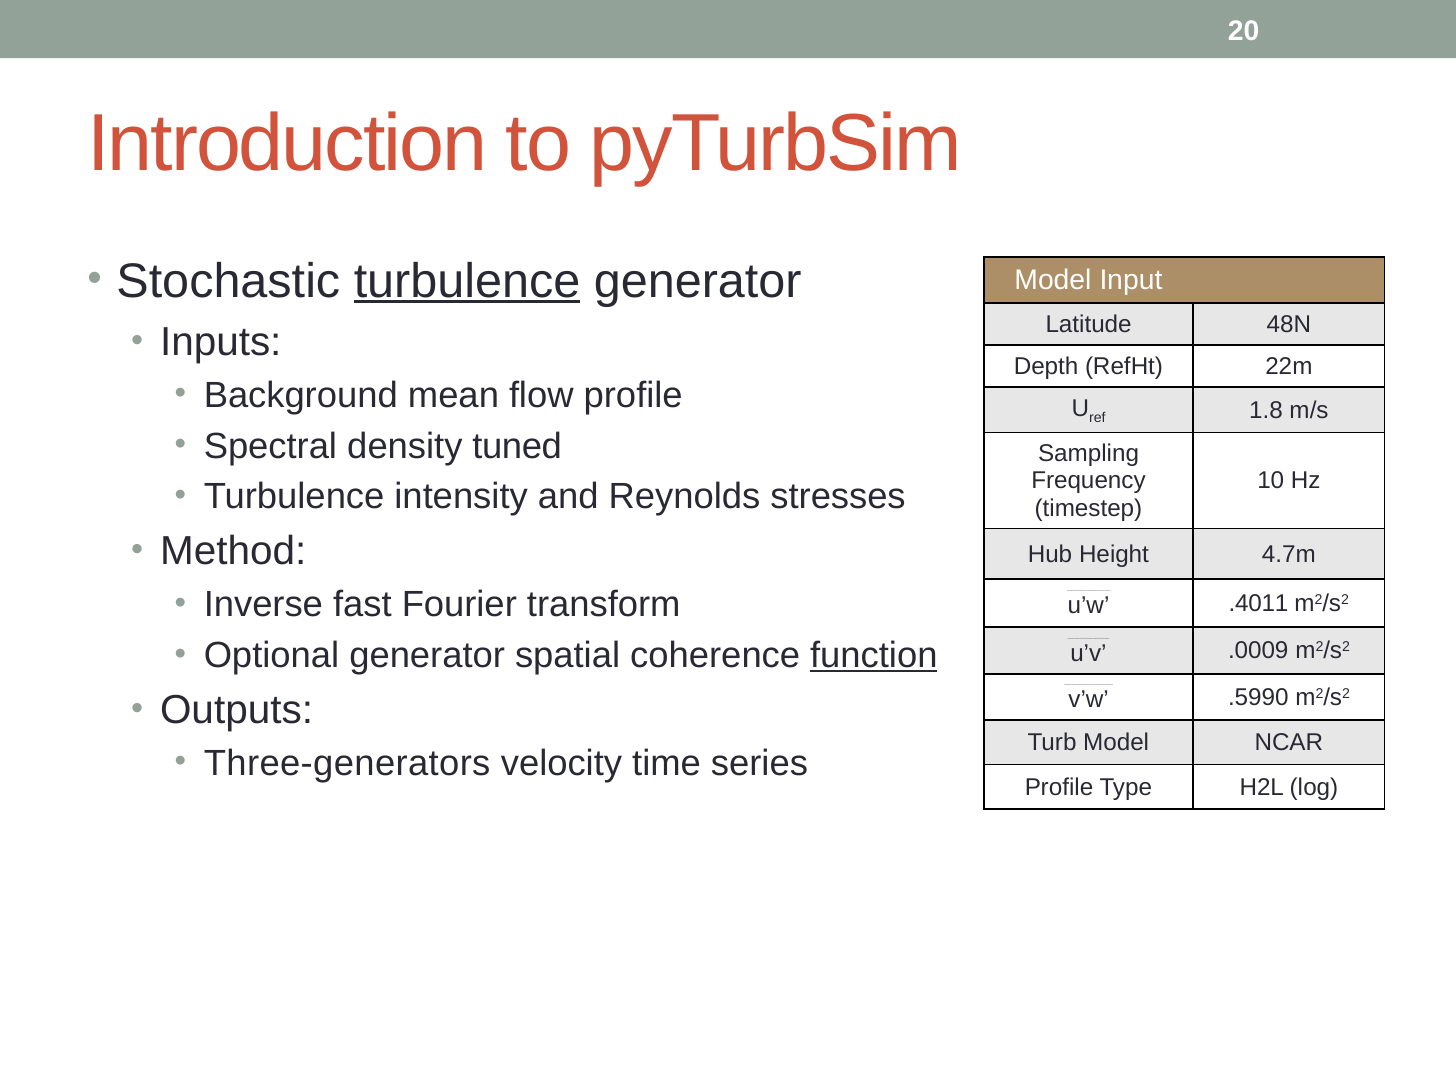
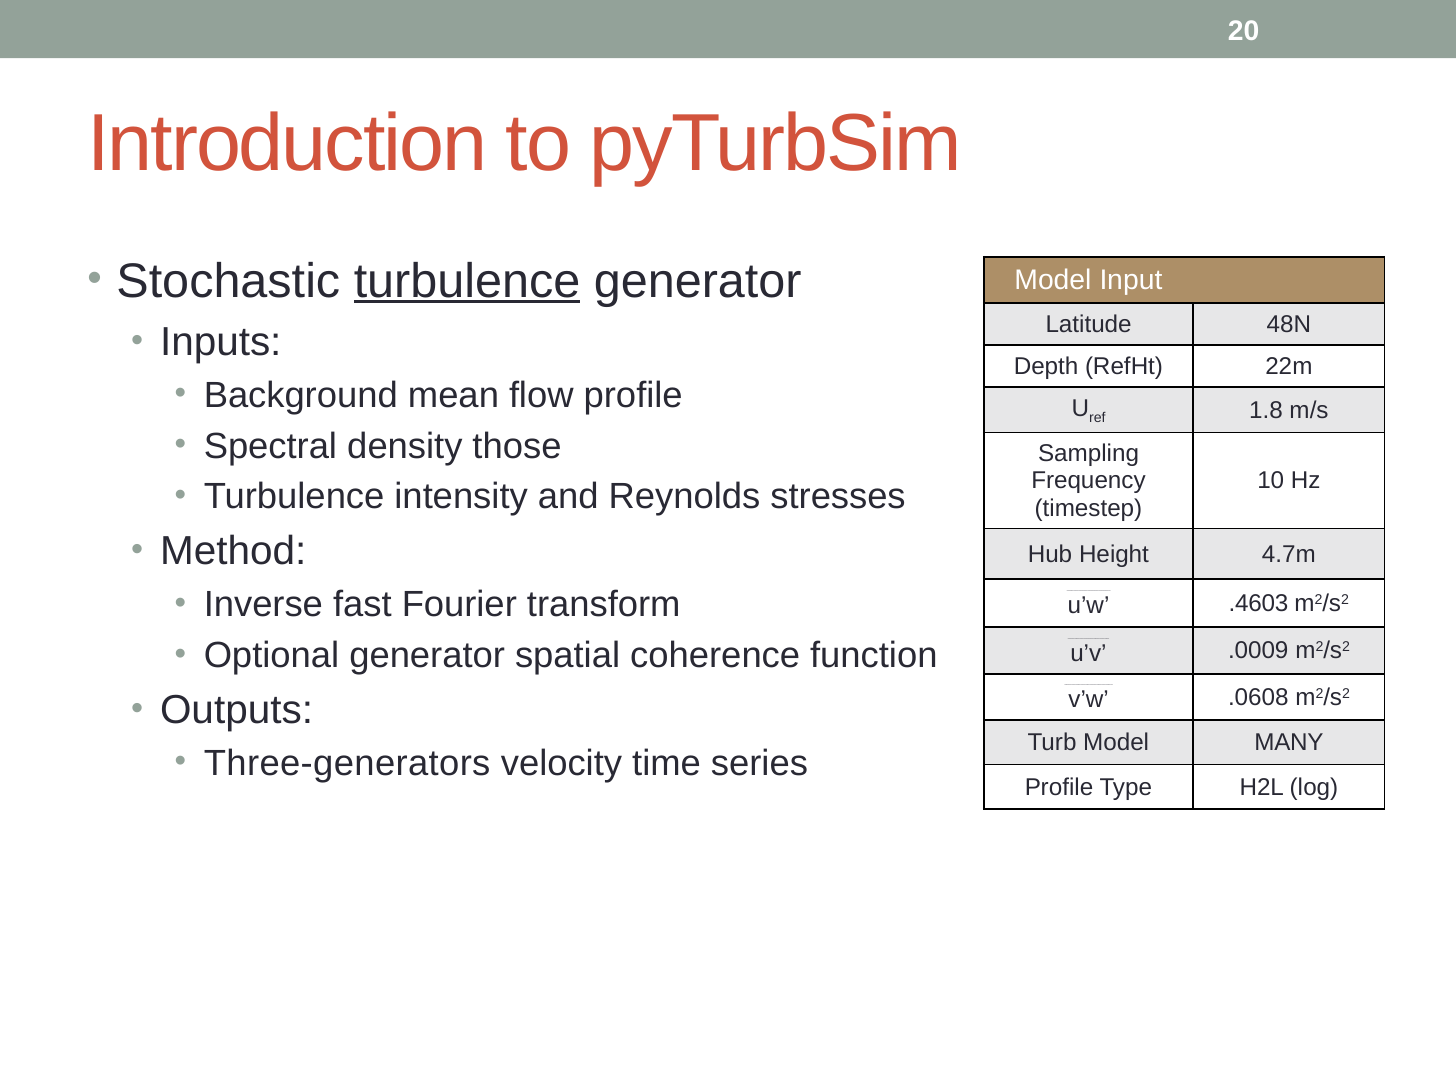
tuned: tuned -> those (517, 446)
.4011: .4011 -> .4603 (1259, 603)
function underline: present -> none (874, 656)
.5990: .5990 -> .0608 (1258, 697)
NCAR: NCAR -> MANY (1289, 743)
